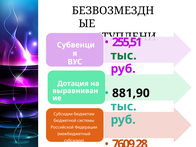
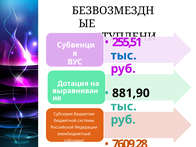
тыс colour: green -> blue (124, 56)
